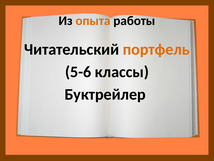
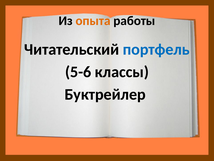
портфель colour: orange -> blue (156, 49)
